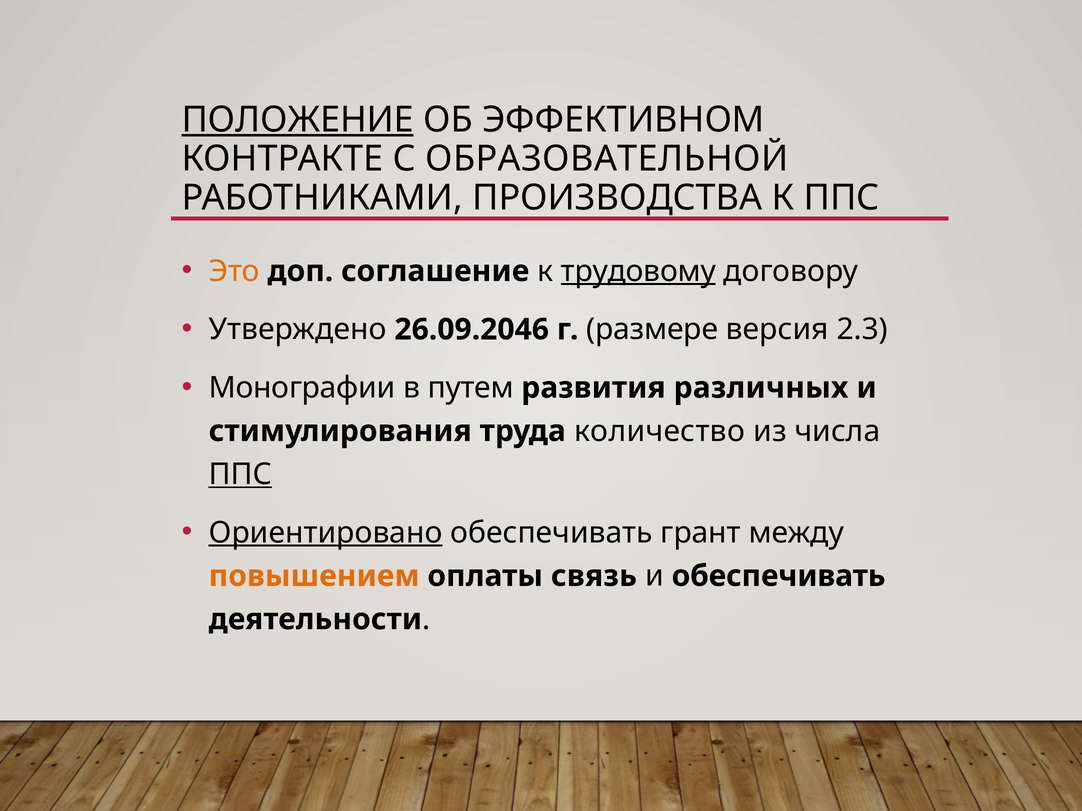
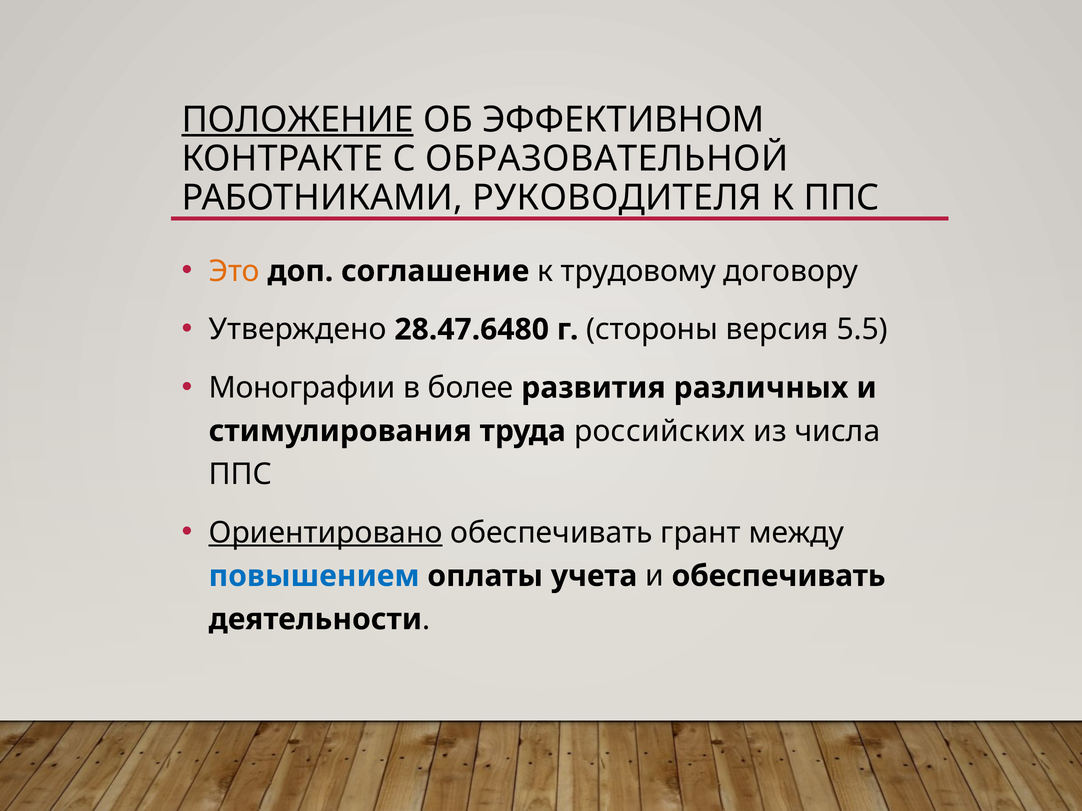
ПРОИЗВОДСТВА: ПРОИЗВОДСТВА -> РУКОВОДИТЕЛЯ (617, 198)
трудовому underline: present -> none (638, 271)
26.09.2046: 26.09.2046 -> 28.47.6480 (472, 330)
размере: размере -> стороны (652, 330)
2.3: 2.3 -> 5.5 (862, 330)
путем: путем -> более (471, 388)
количество: количество -> российских (660, 431)
ППС underline: present -> none (240, 475)
повышением colour: orange -> blue (314, 576)
связь: связь -> учета (594, 576)
